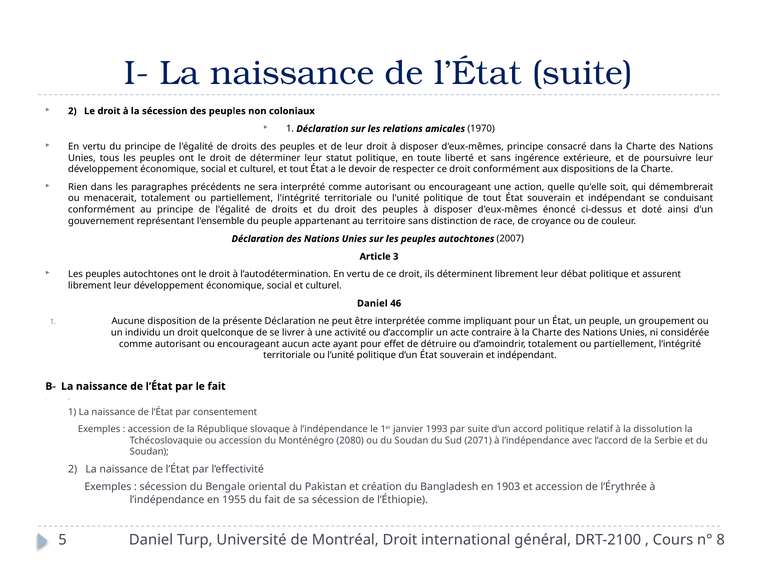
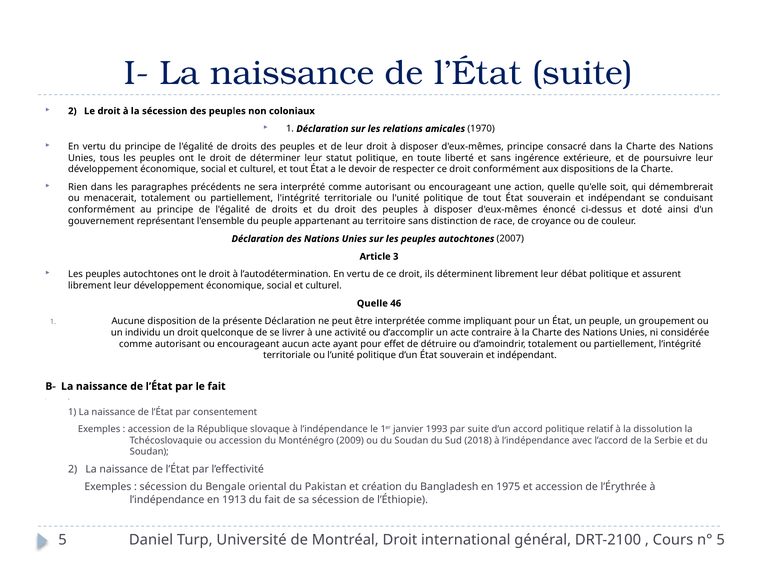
Daniel: Daniel -> Quelle (372, 304)
2080: 2080 -> 2009 (350, 441)
2071: 2071 -> 2018 (478, 441)
1903: 1903 -> 1975 (508, 487)
1955: 1955 -> 1913 (234, 500)
n° 8: 8 -> 5 (721, 541)
